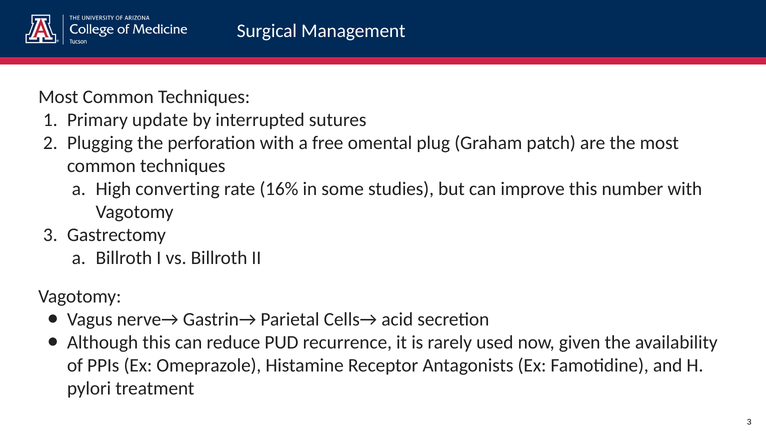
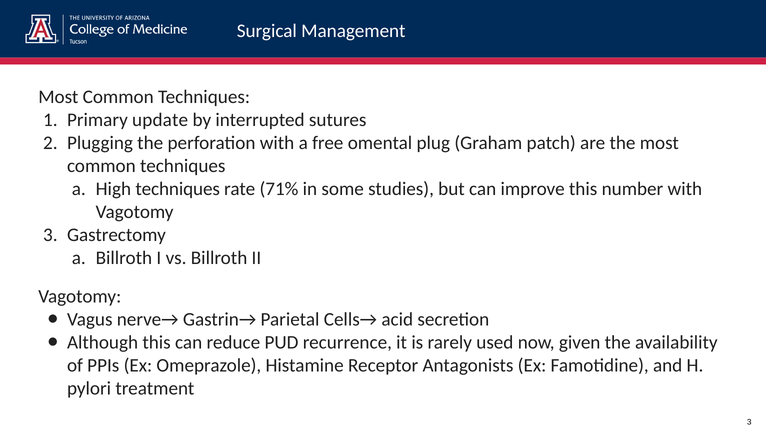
High converting: converting -> techniques (178, 189)
16%: 16% -> 71% (279, 189)
